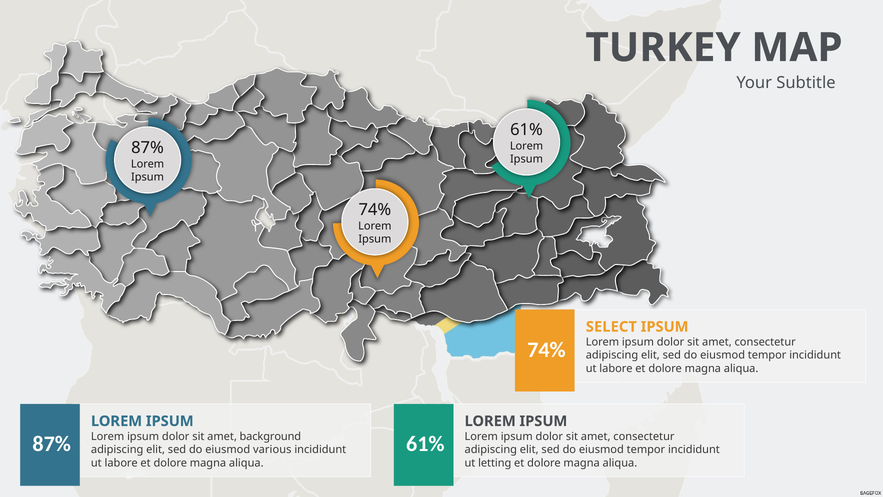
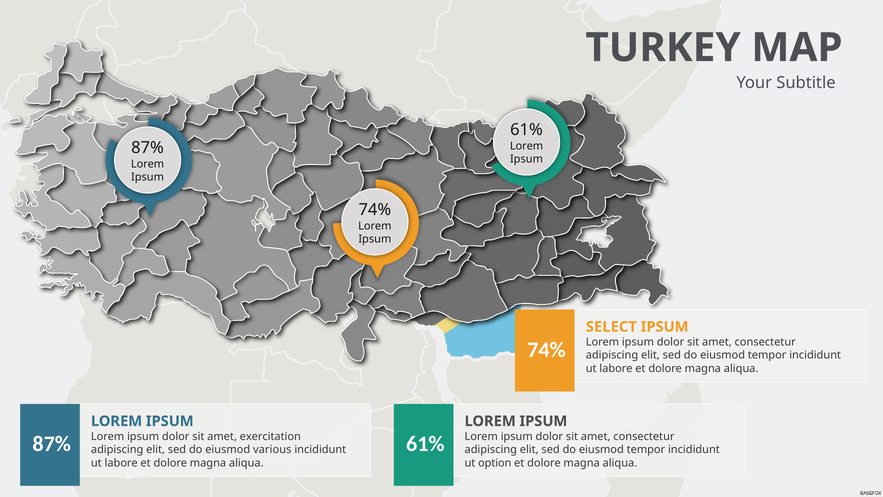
background: background -> exercitation (270, 436)
letting: letting -> option (495, 463)
